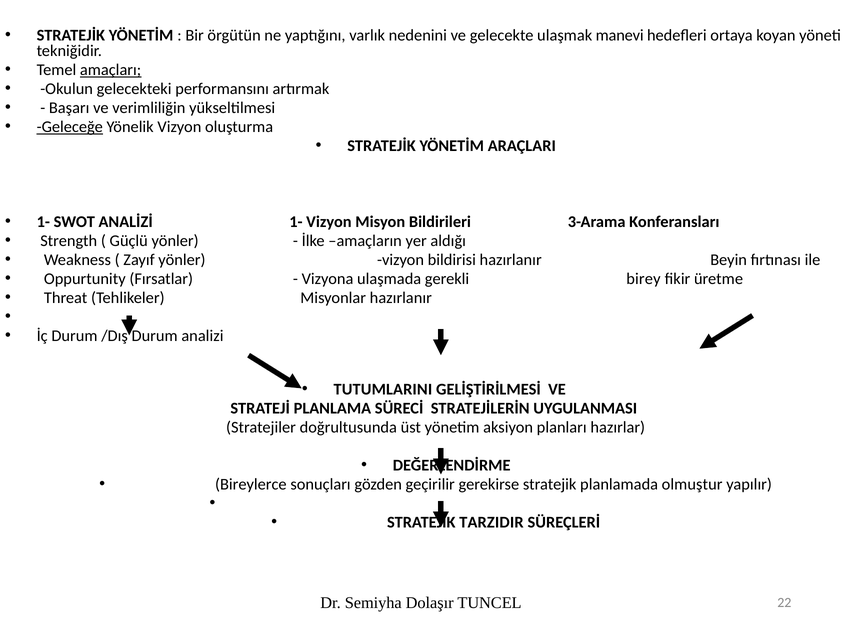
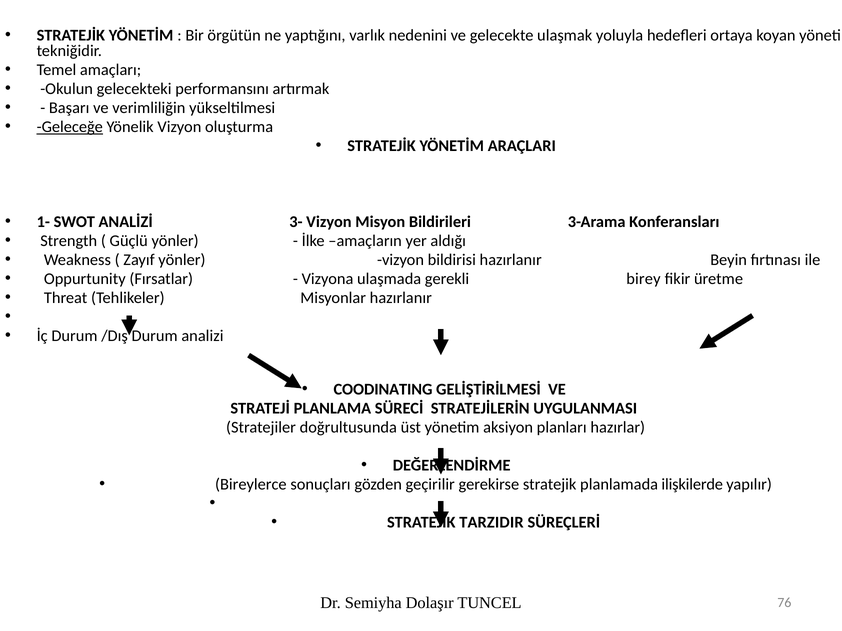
manevi: manevi -> yoluyla (620, 35)
amaçları underline: present -> none (111, 70)
ANALİZİ 1-: 1- -> 3- (296, 222)
TUTUMLARINI: TUTUMLARINI -> COODINATING (383, 390)
olmuştur: olmuştur -> ilişkilerde (692, 485)
22: 22 -> 76 (784, 603)
